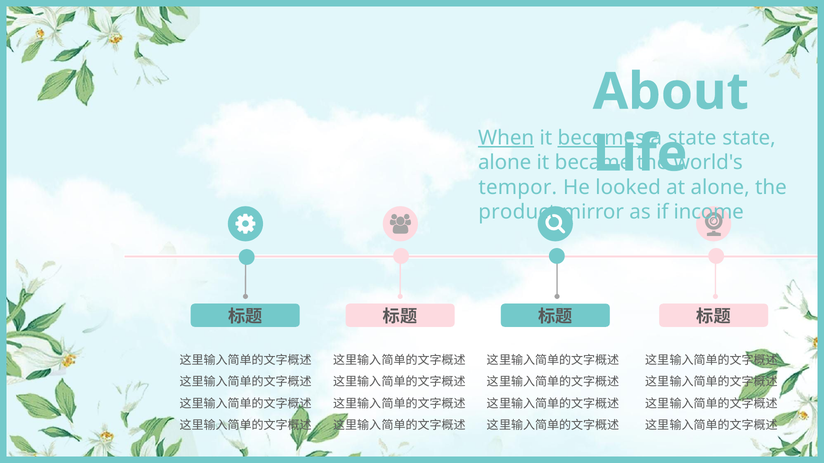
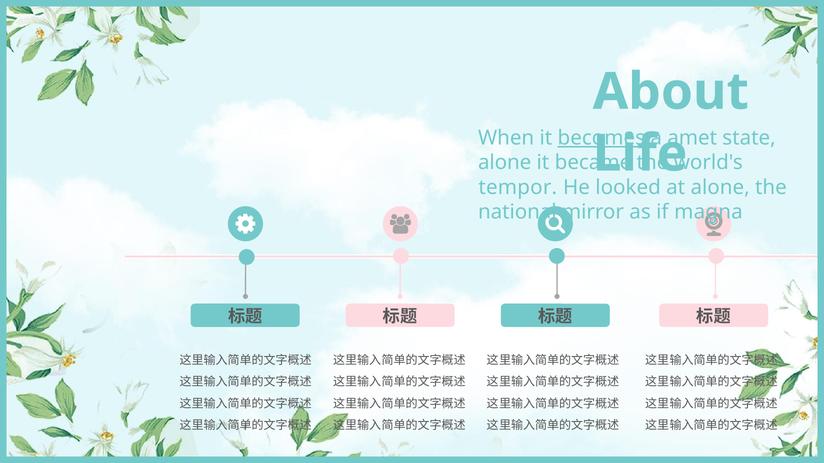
When underline: present -> none (506, 138)
state: state -> amet (692, 138)
product: product -> national (517, 212)
income: income -> magna (708, 212)
